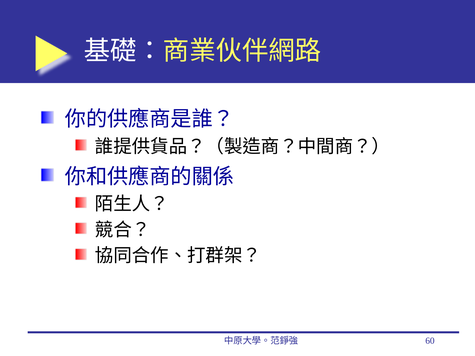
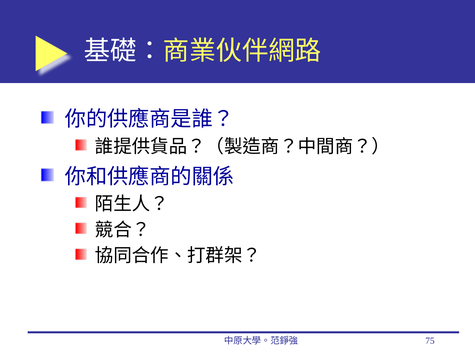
60: 60 -> 75 (430, 341)
